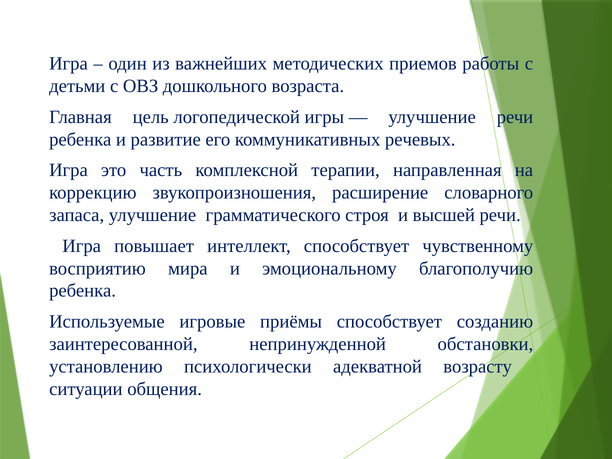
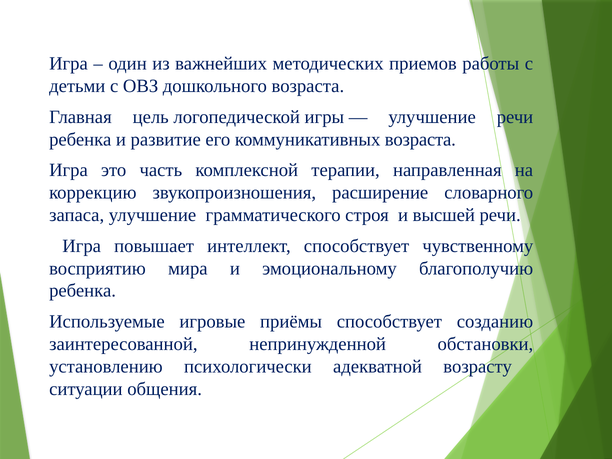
коммуникативных речевых: речевых -> возраста (420, 139)
